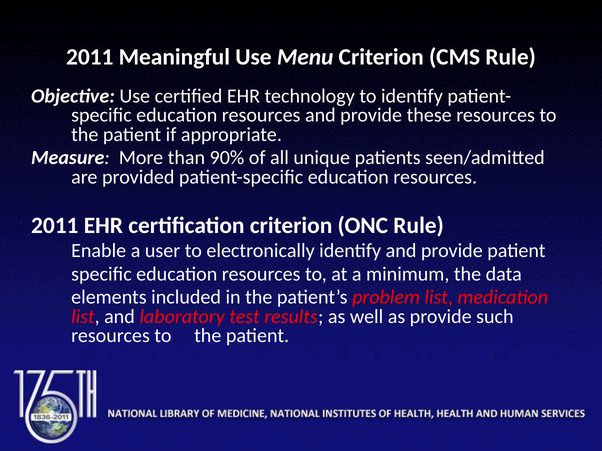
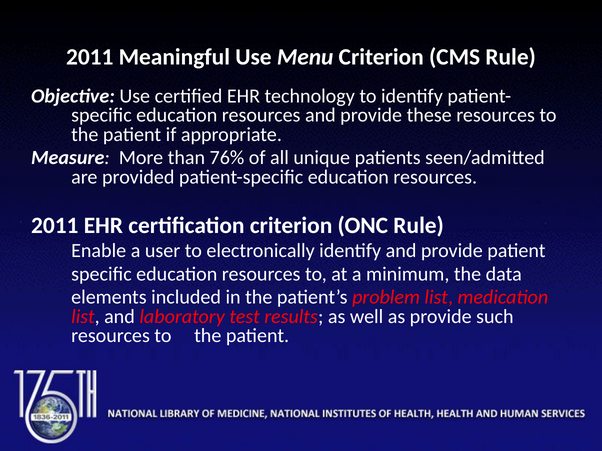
90%: 90% -> 76% (227, 158)
